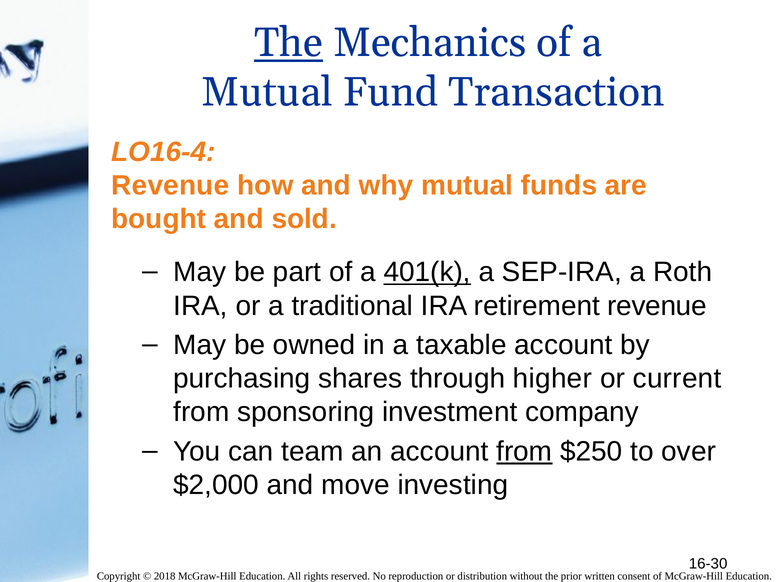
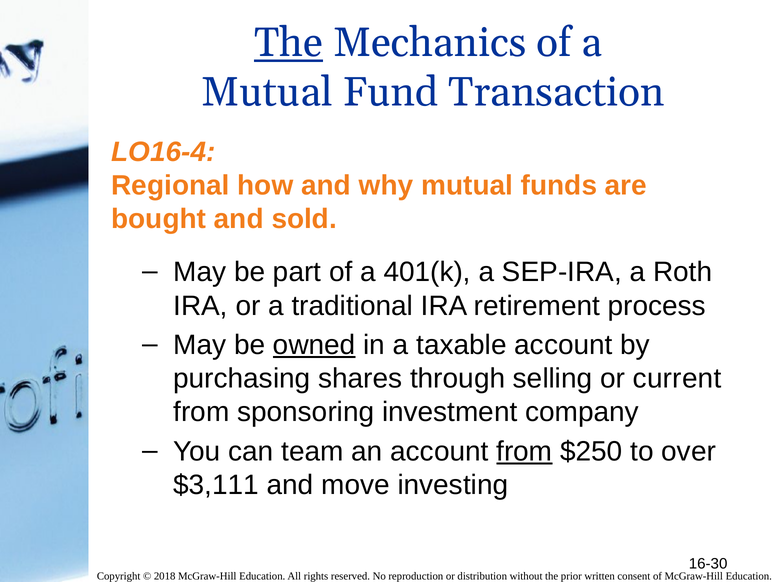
Revenue: Revenue -> Regional (170, 186)
401(k underline: present -> none (427, 272)
retirement revenue: revenue -> process (657, 306)
owned underline: none -> present (314, 345)
higher: higher -> selling (553, 379)
$2,000: $2,000 -> $3,111 (216, 485)
